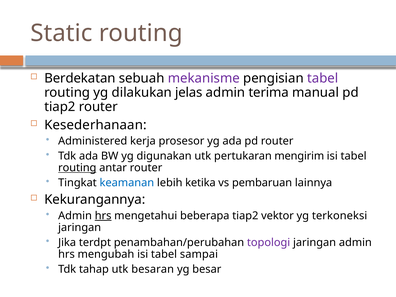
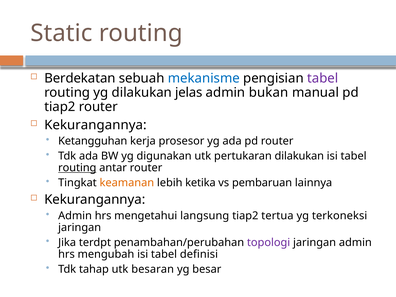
mekanisme colour: purple -> blue (204, 78)
terima: terima -> bukan (269, 93)
Kesederhanaan: Kesederhanaan -> Kekurangannya (95, 125)
Administered: Administered -> Ketangguhan (93, 141)
pertukaran mengirim: mengirim -> dilakukan (299, 156)
keamanan colour: blue -> orange (127, 183)
hrs underline: present -> none (103, 216)
beberapa: beberapa -> langsung (205, 216)
vektor: vektor -> tertua (277, 216)
sampai: sampai -> definisi (199, 254)
